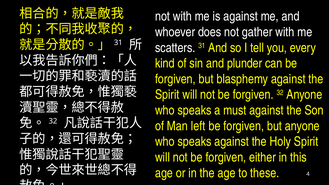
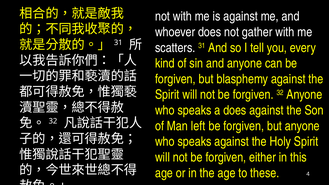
and plunder: plunder -> anyone (245, 63)
a must: must -> does (235, 110)
